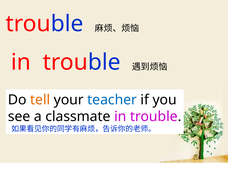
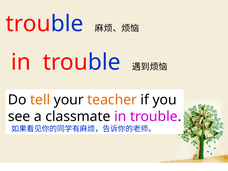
teacher colour: blue -> orange (112, 100)
